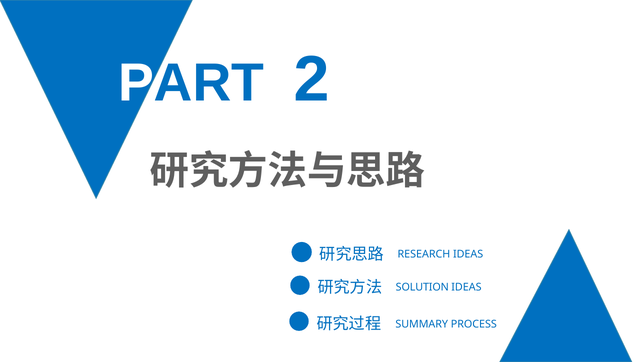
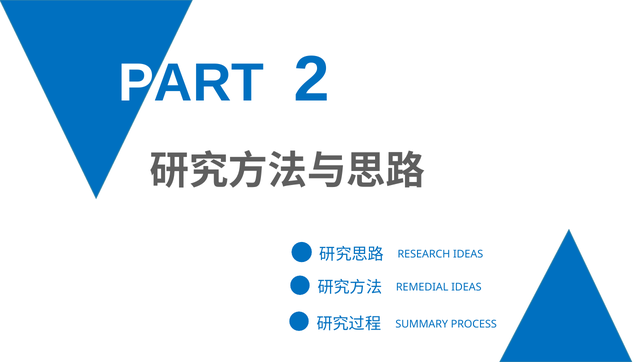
SOLUTION: SOLUTION -> REMEDIAL (422, 288)
